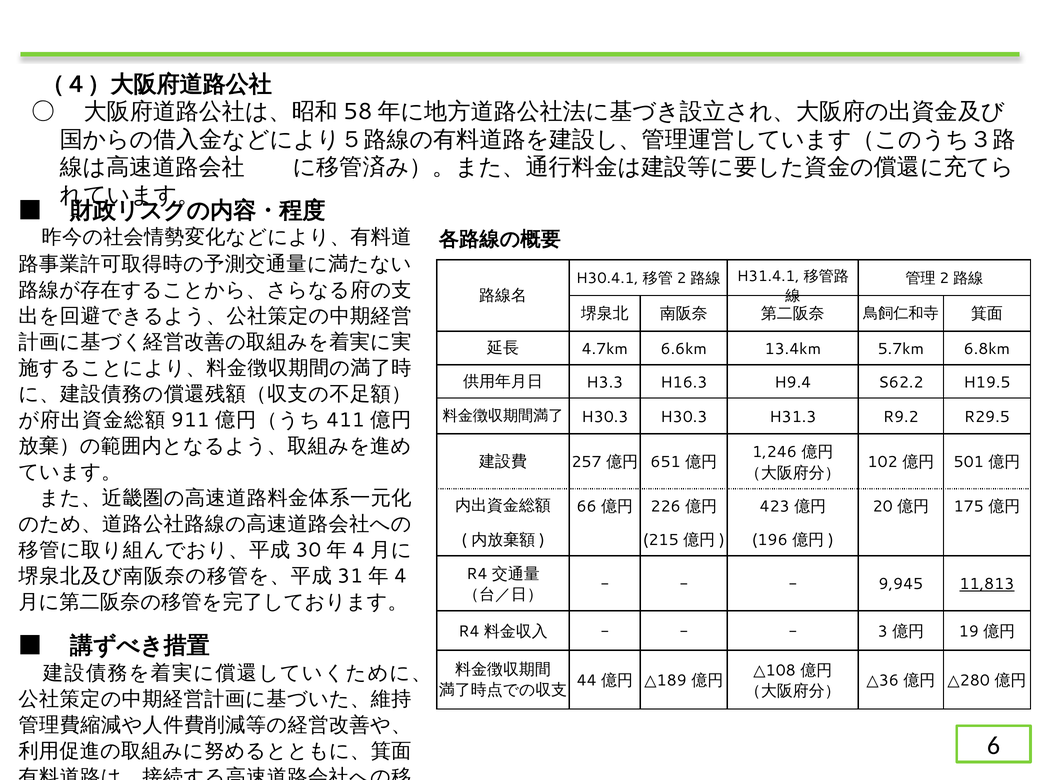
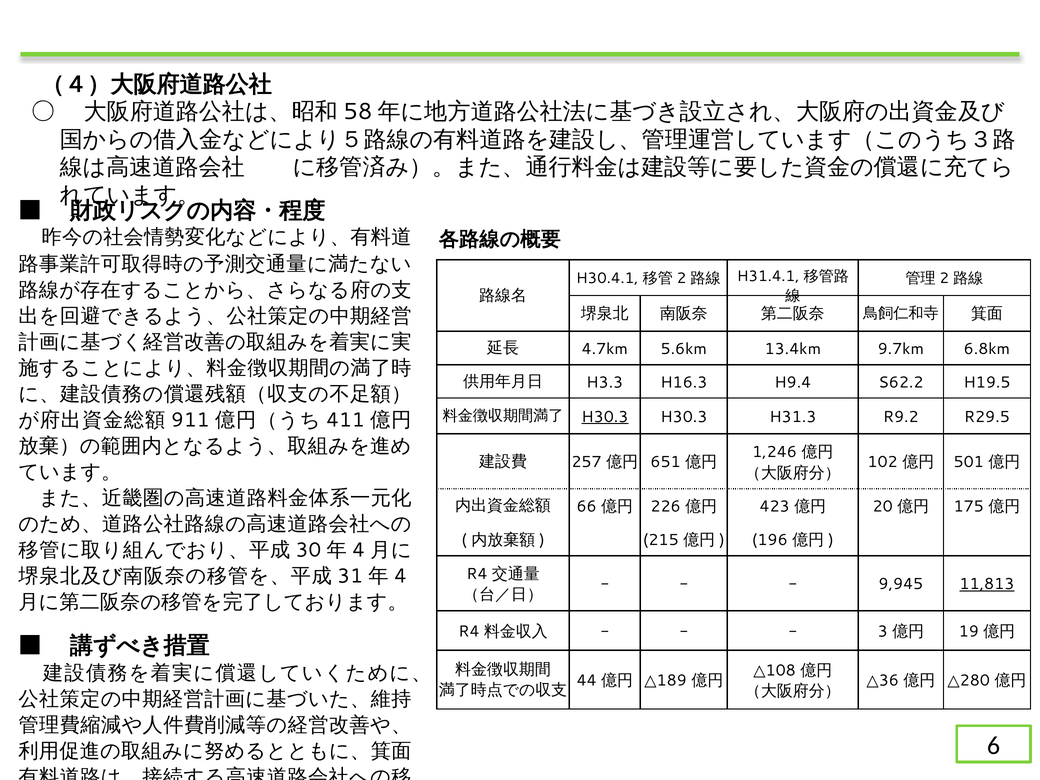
6.6km: 6.6km -> 5.6km (684, 349)
5.7km: 5.7km -> 9.7km (901, 349)
H30.3 underline: none -> present (605, 417)
